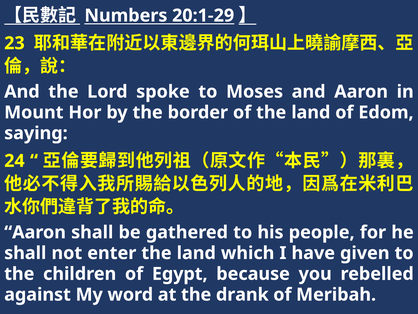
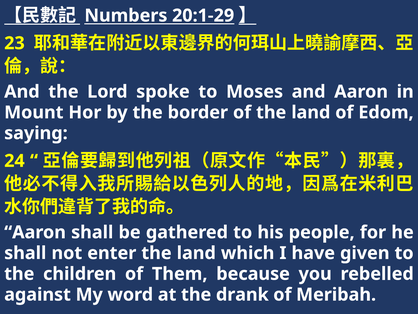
Egypt: Egypt -> Them (180, 273)
